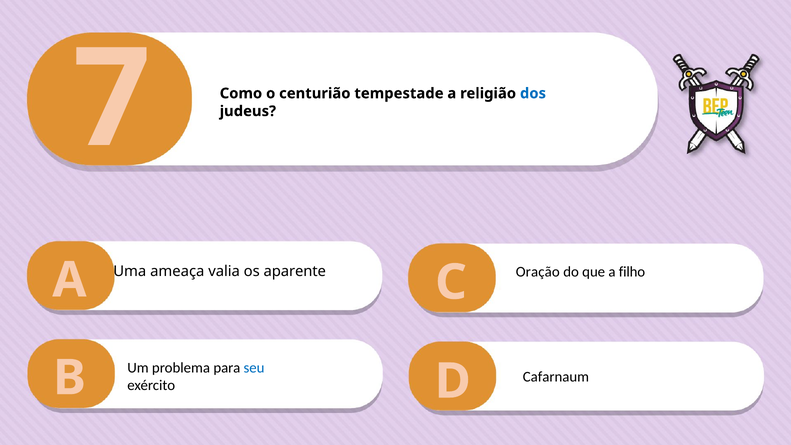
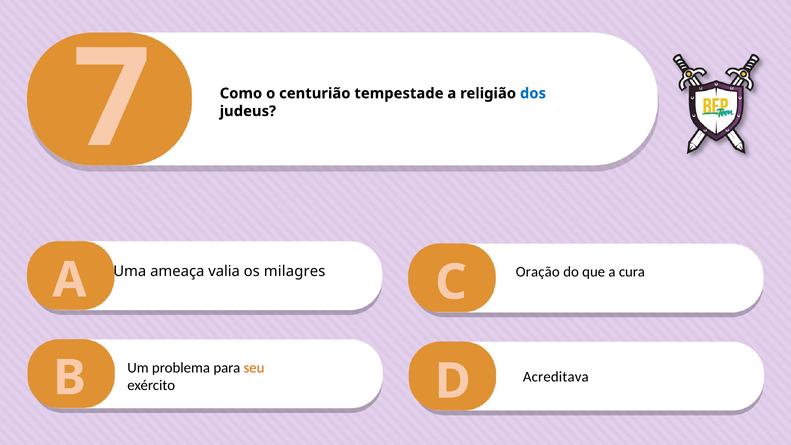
filho: filho -> cura (632, 272)
aparente: aparente -> milagres (295, 271)
seu colour: blue -> orange (254, 368)
Cafarnaum: Cafarnaum -> Acreditava (556, 377)
